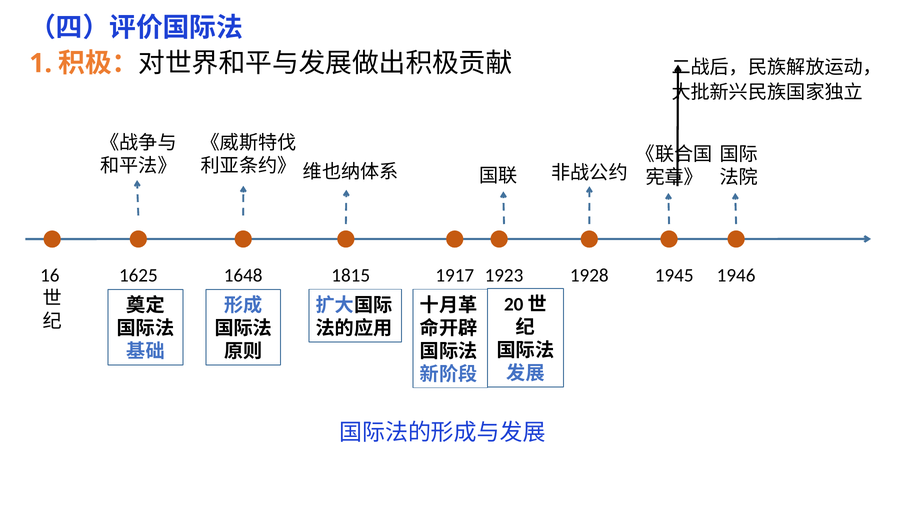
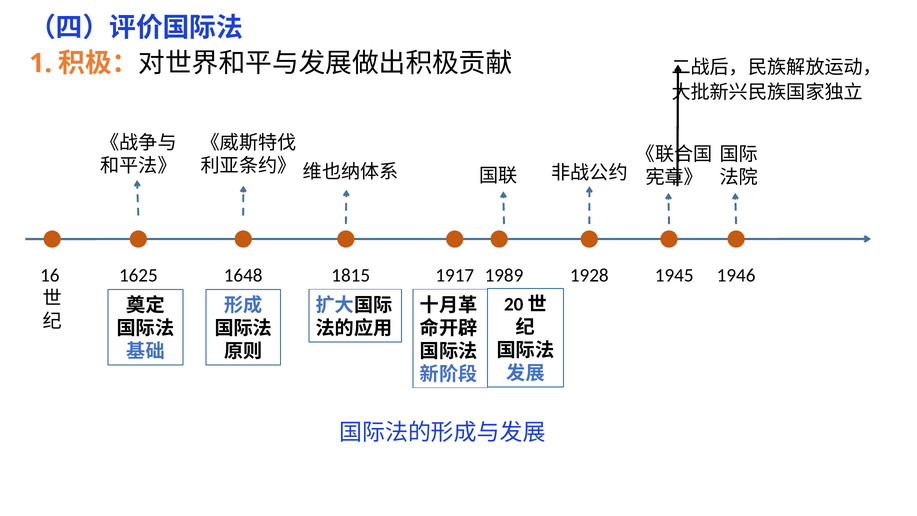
1923: 1923 -> 1989 (504, 275)
